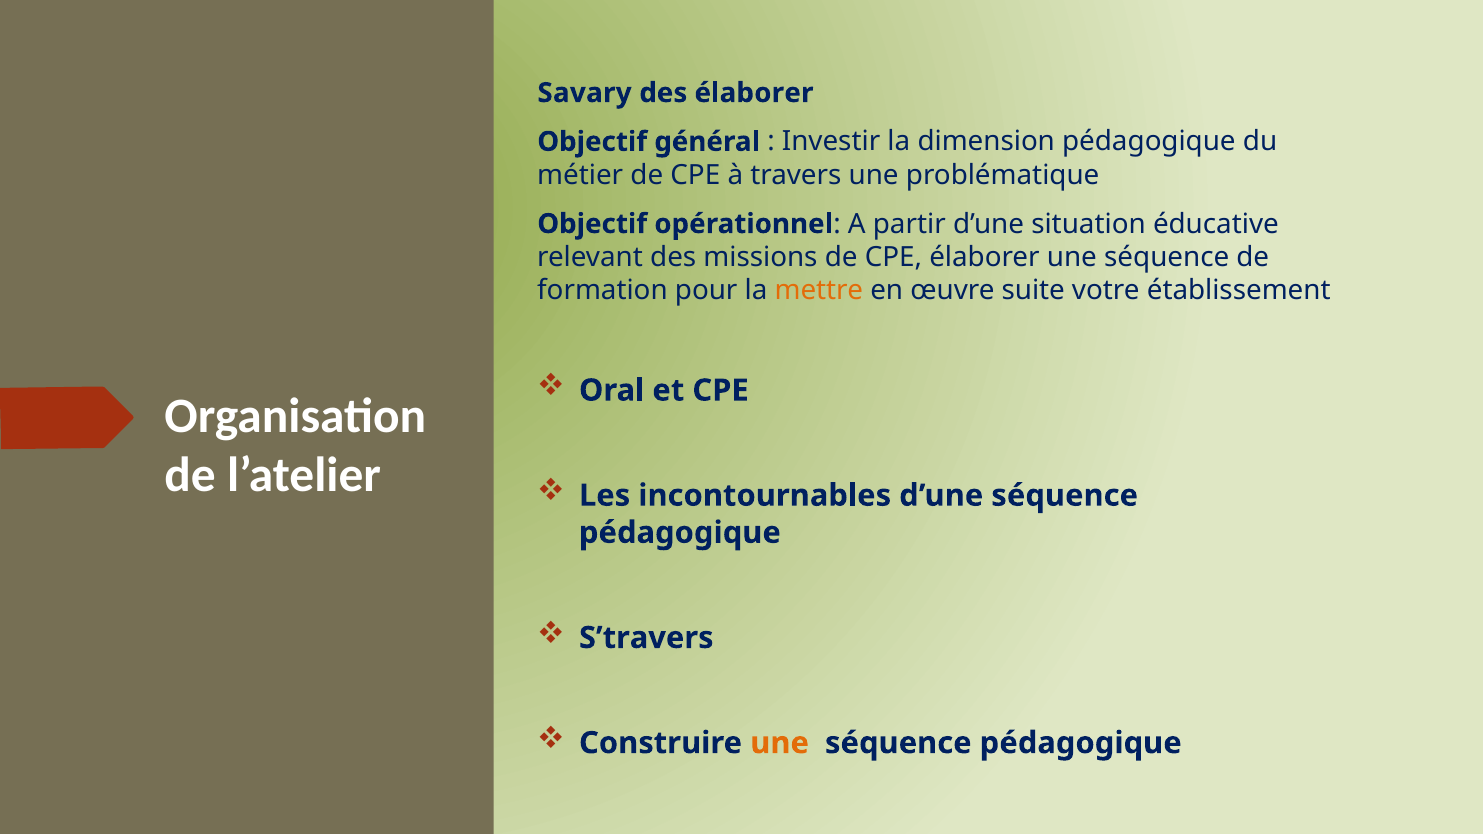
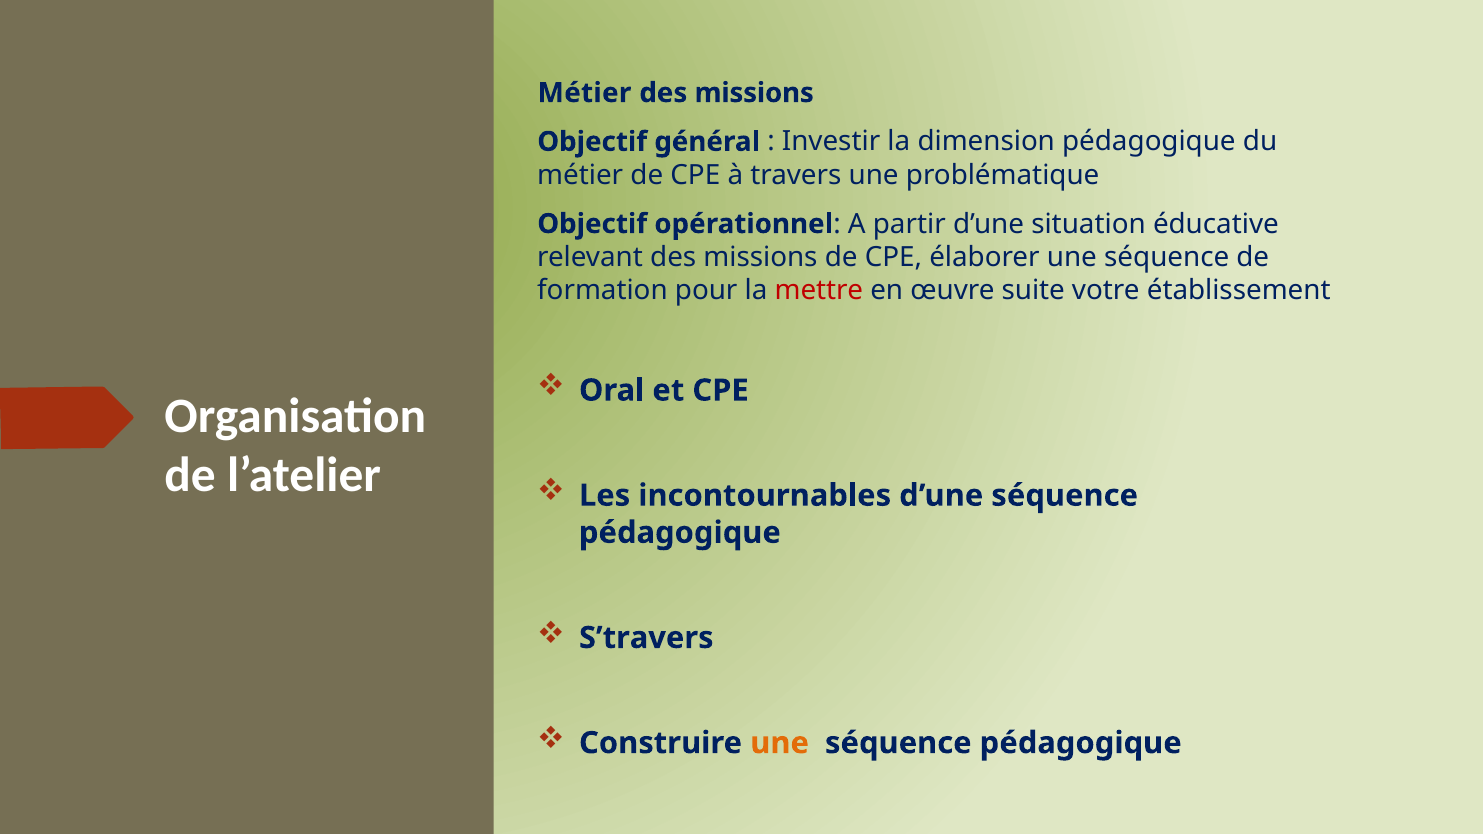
Savary: Savary -> Métier (585, 93)
élaborer: élaborer -> missions (754, 93)
mettre colour: orange -> red (819, 291)
